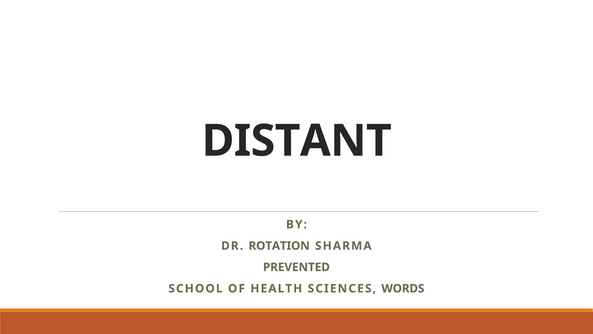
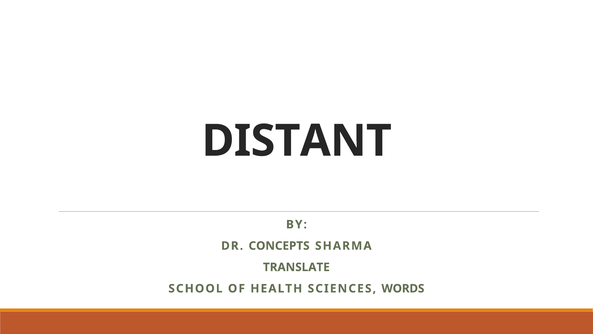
ROTATION: ROTATION -> CONCEPTS (279, 246)
PREVENTED: PREVENTED -> TRANSLATE (296, 267)
